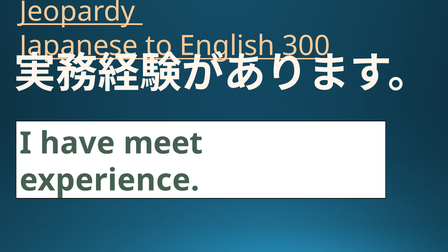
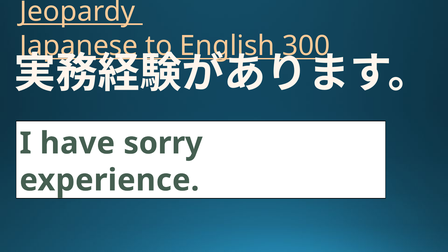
meet: meet -> sorry (163, 143)
